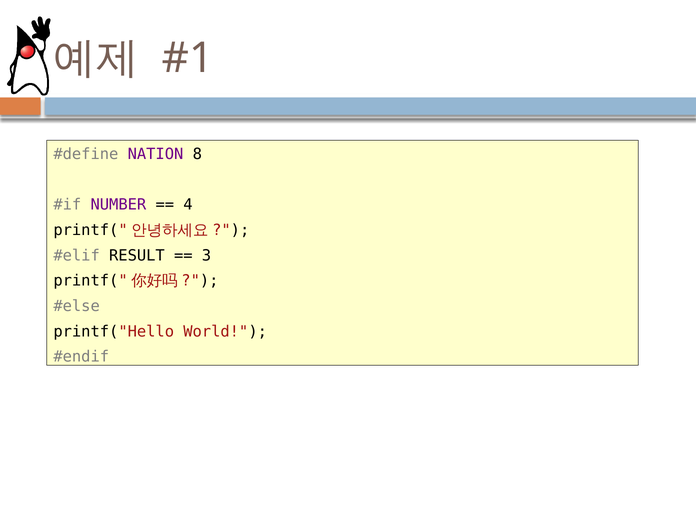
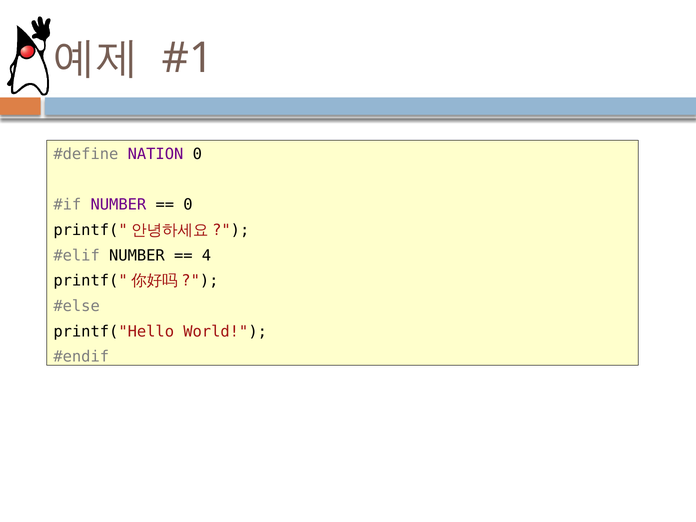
NATION 8: 8 -> 0 (197, 154)
4: 4 -> 0 (188, 205)
RESULT: RESULT -> NUMBER (137, 255)
3: 3 -> 4 (206, 255)
